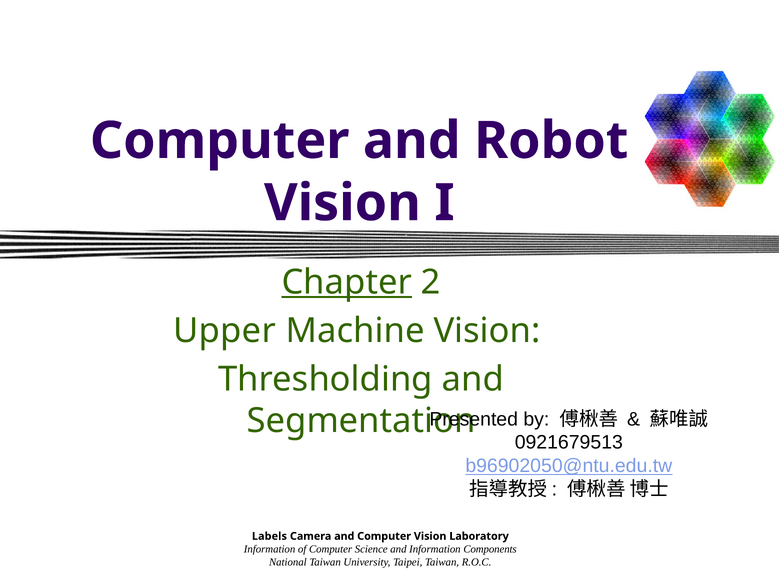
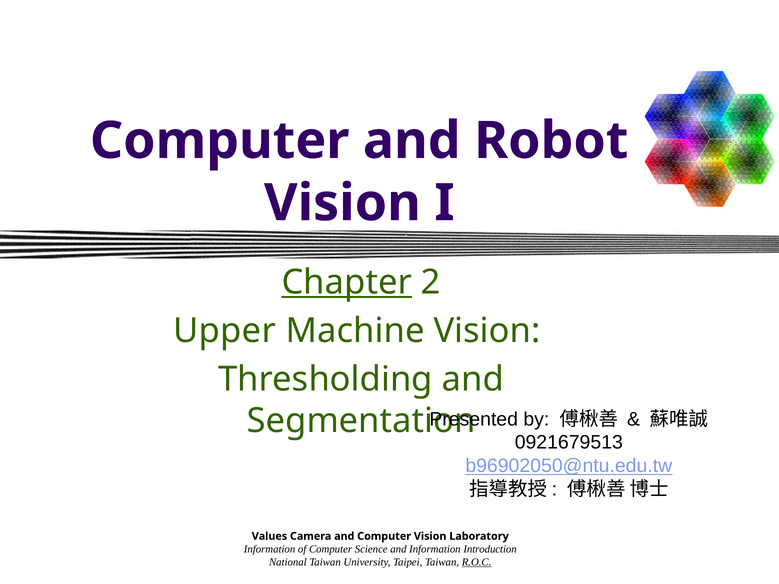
Labels: Labels -> Values (269, 536)
Components: Components -> Introduction (490, 549)
R.O.C underline: none -> present (477, 562)
